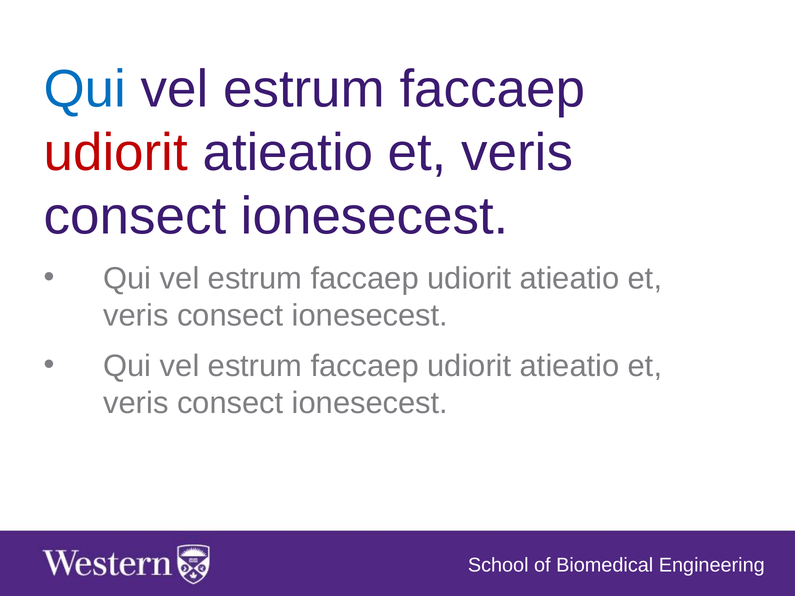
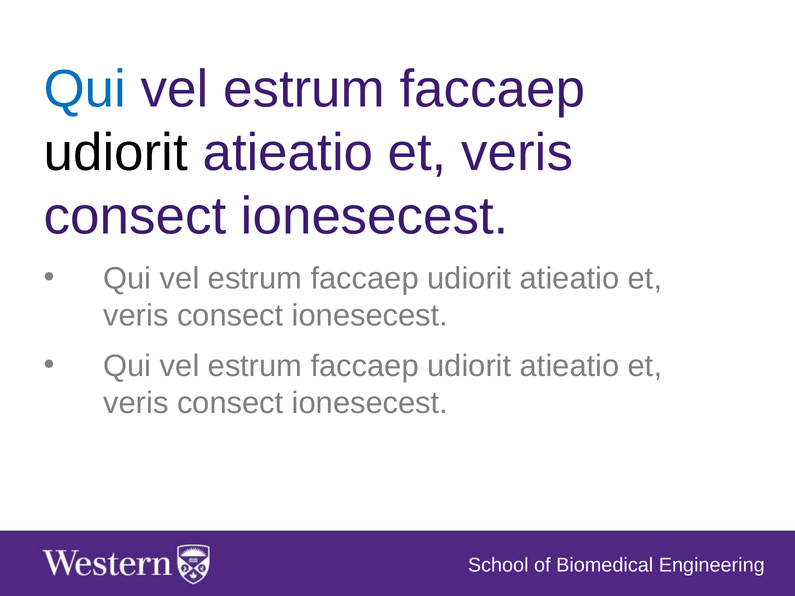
udiorit colour: red -> black (116, 153)
